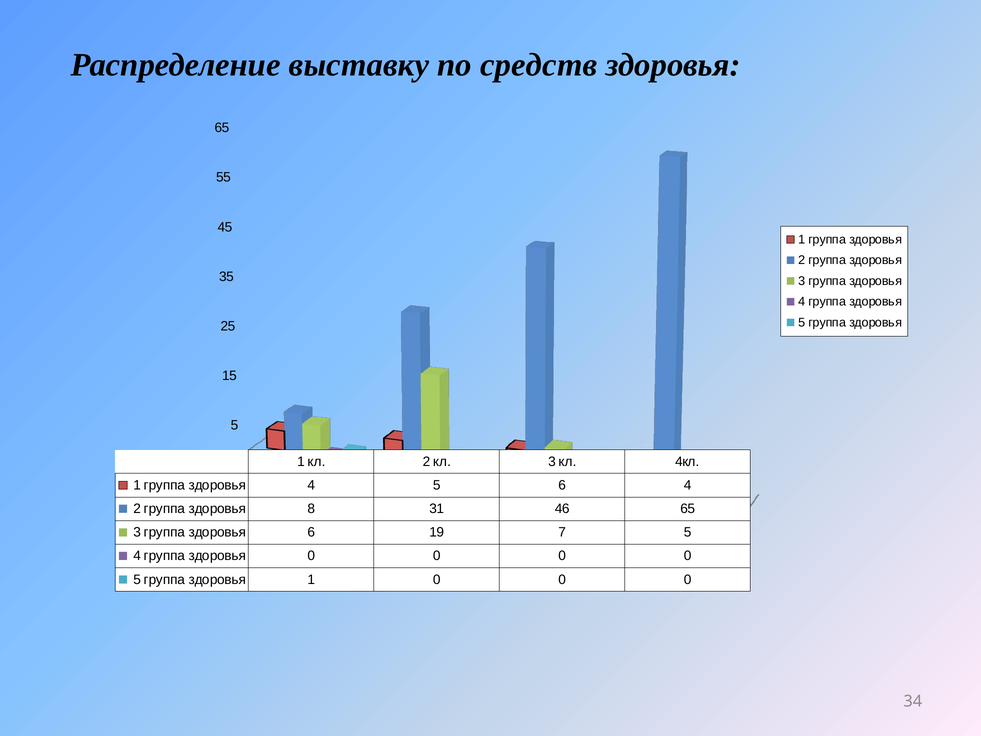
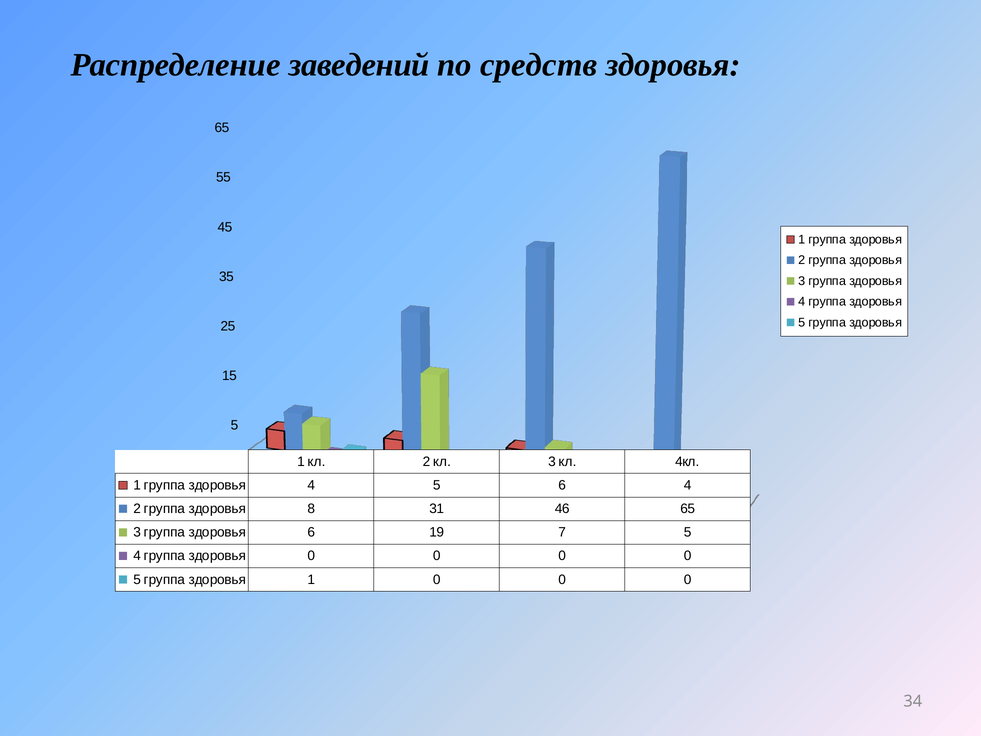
выставку: выставку -> заведений (359, 65)
